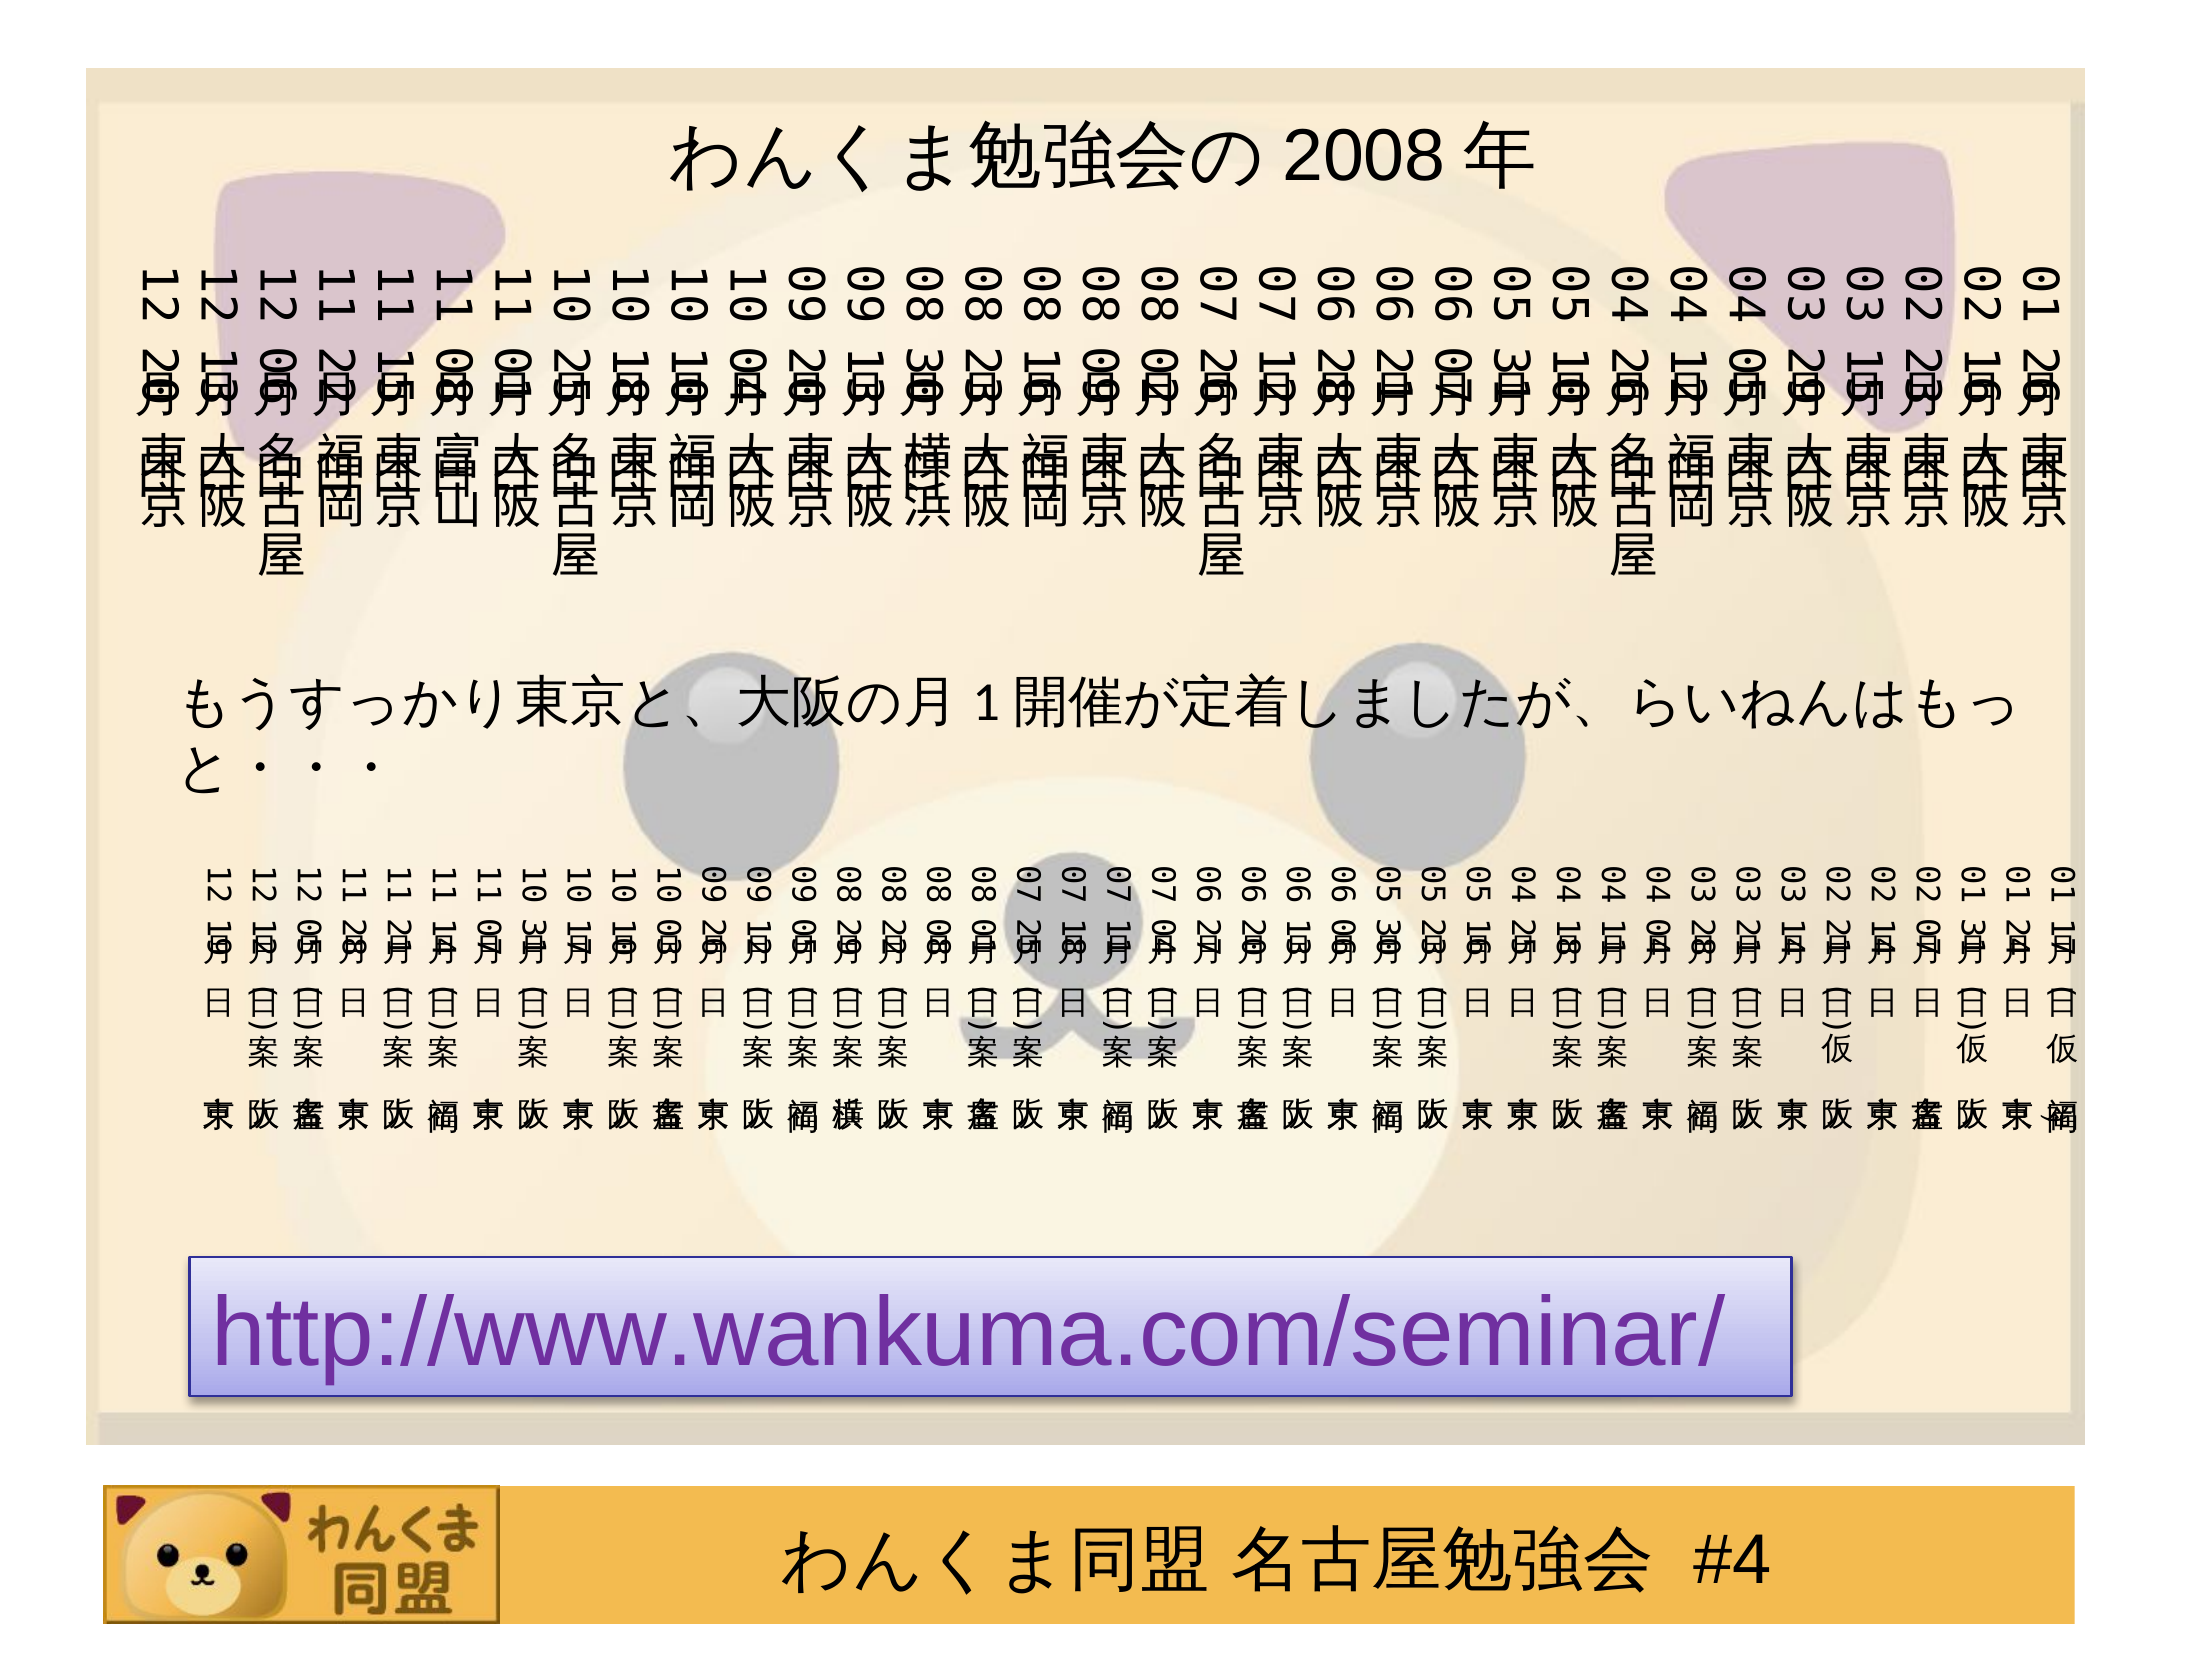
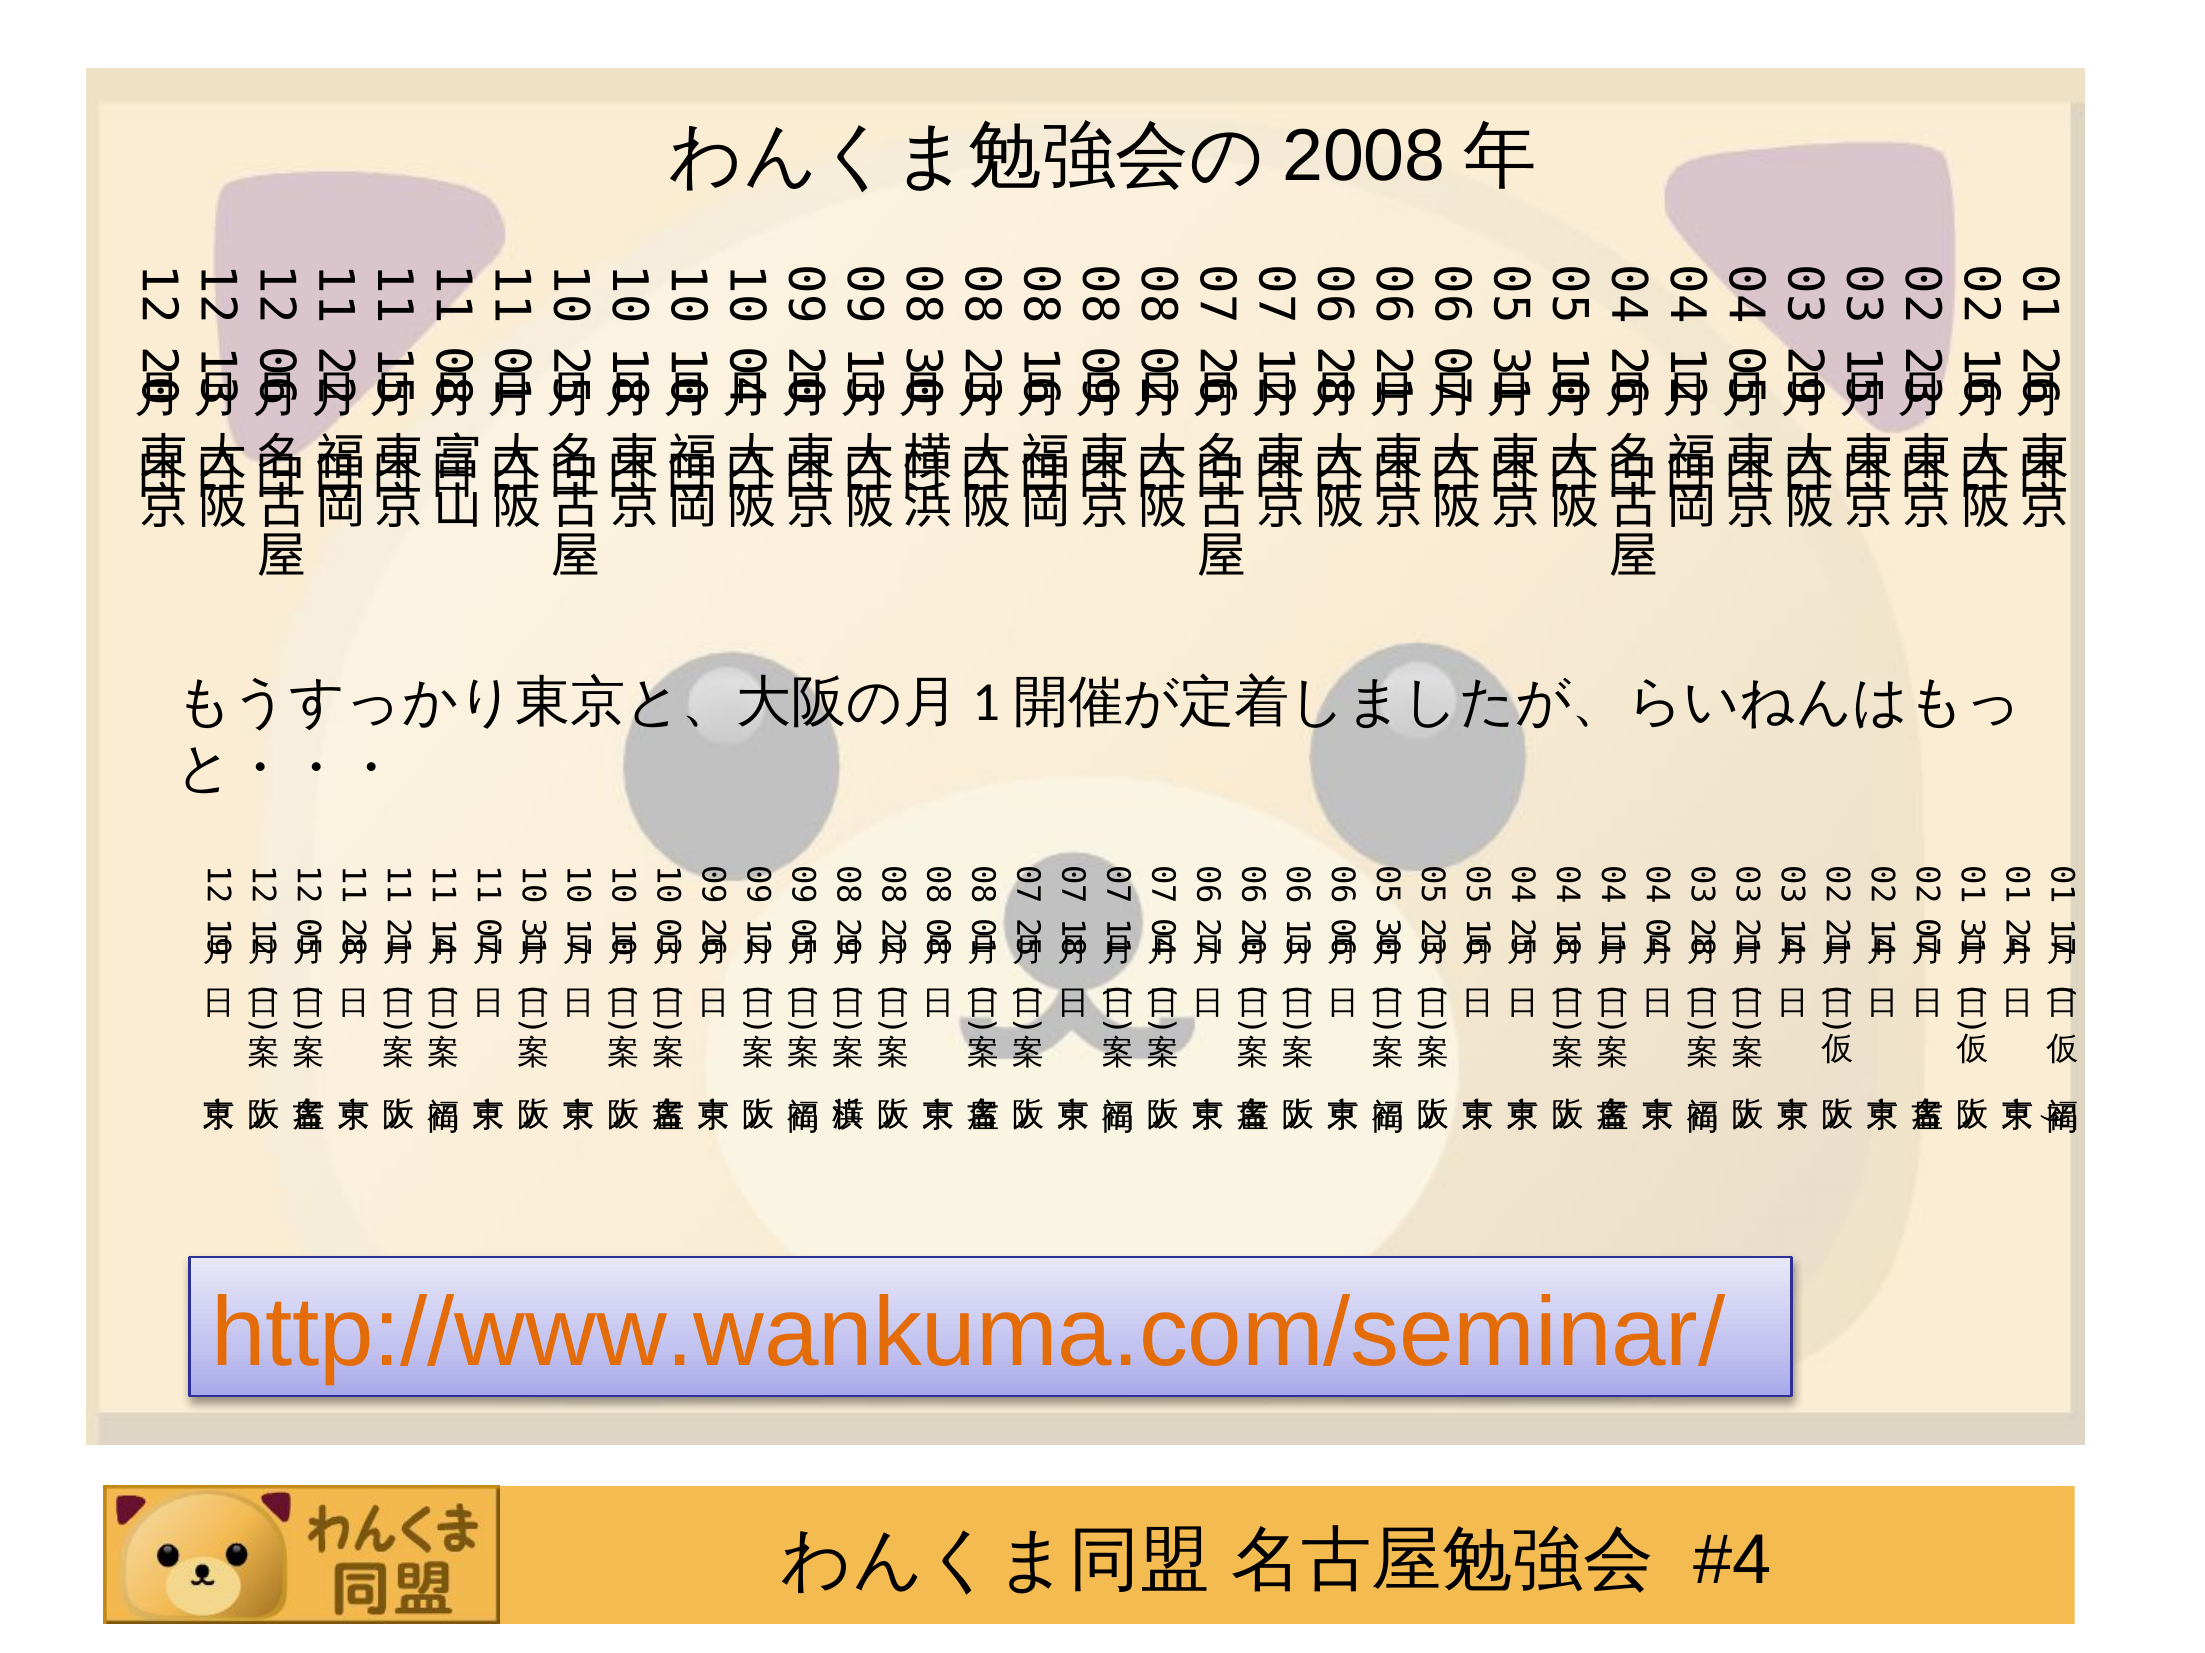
http://www.wankuma.com/seminar/ colour: purple -> orange (968, 1334)
